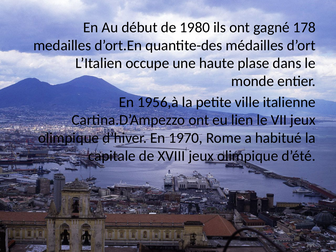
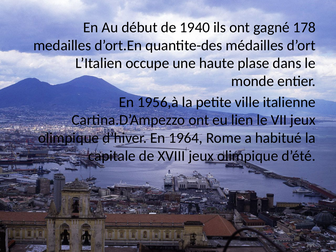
1980: 1980 -> 1940 (195, 27)
1970: 1970 -> 1964 (186, 138)
